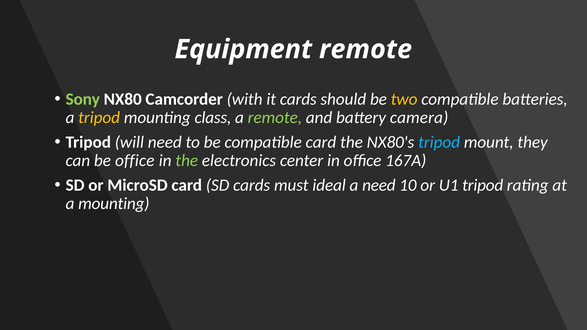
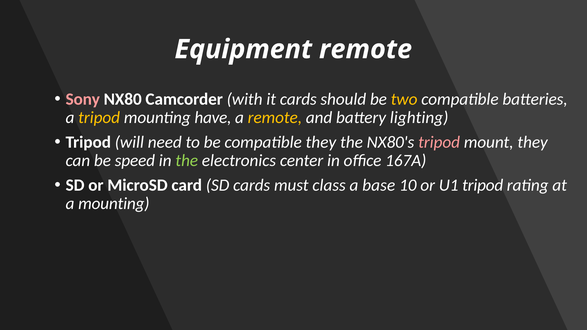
Sony colour: light green -> pink (83, 99)
class: class -> have (213, 118)
remote colour: light green -> yellow (275, 118)
camera: camera -> lighting (419, 118)
compatible card: card -> they (321, 142)
tripod colour: light blue -> pink (439, 142)
be office: office -> speed (135, 161)
ideal: ideal -> class (329, 185)
a need: need -> base (379, 185)
